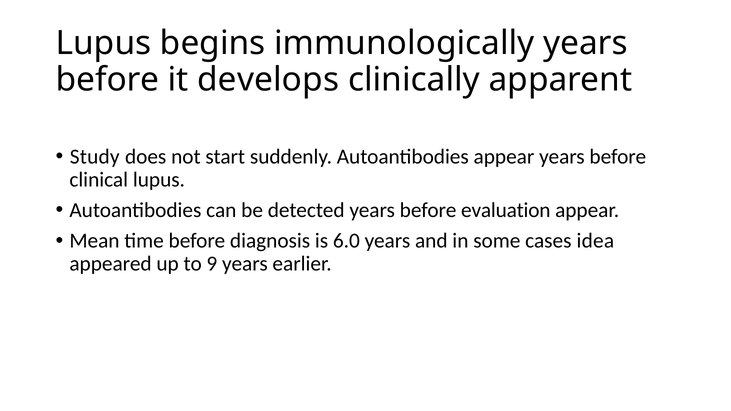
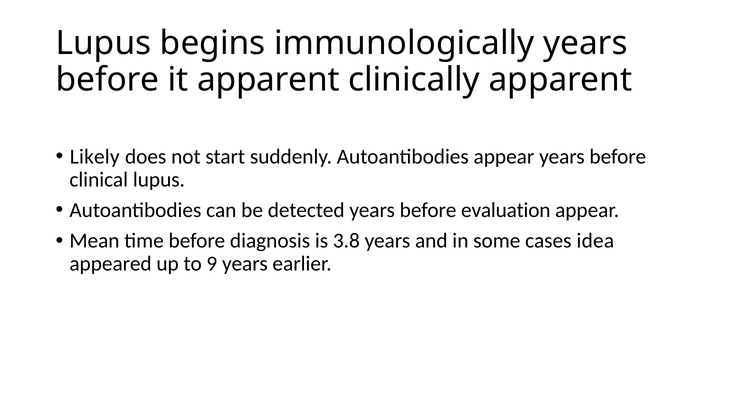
it develops: develops -> apparent (268, 79)
Study: Study -> Likely (95, 157)
6.0: 6.0 -> 3.8 (346, 241)
